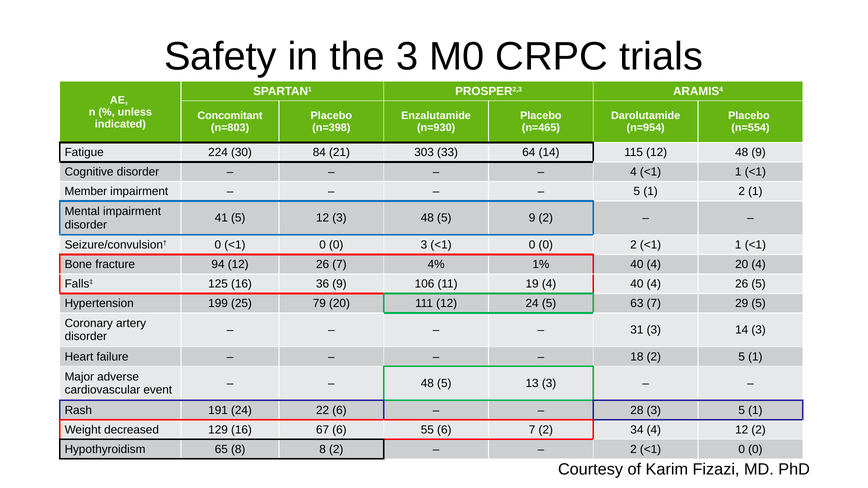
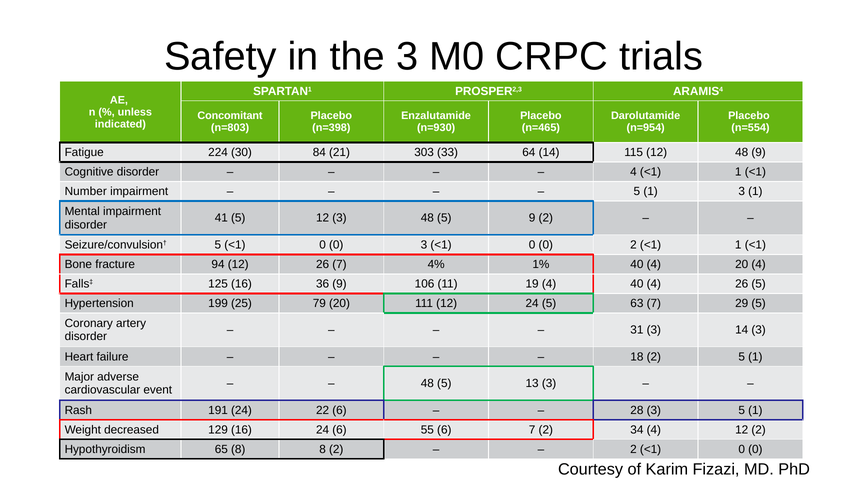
Member: Member -> Number (86, 192)
1 2: 2 -> 3 (742, 192)
Seizure/convulsion† 0: 0 -> 5 (218, 245)
16 67: 67 -> 24 (323, 430)
